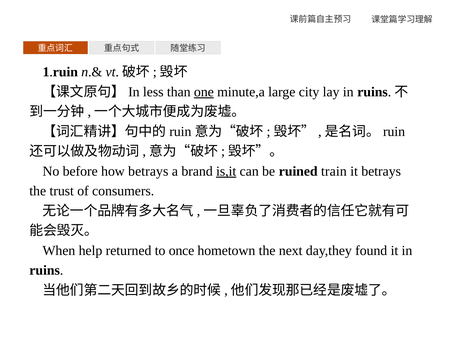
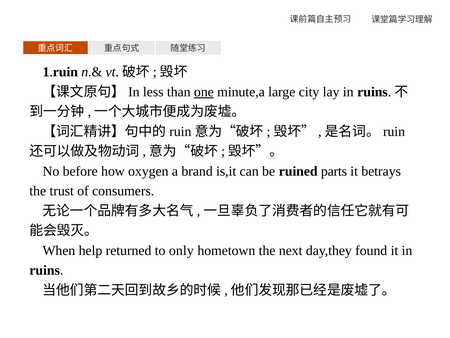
how betrays: betrays -> oxygen (148, 171)
is,it underline: present -> none (226, 171)
train: train -> parts (334, 171)
once: once -> only (181, 250)
